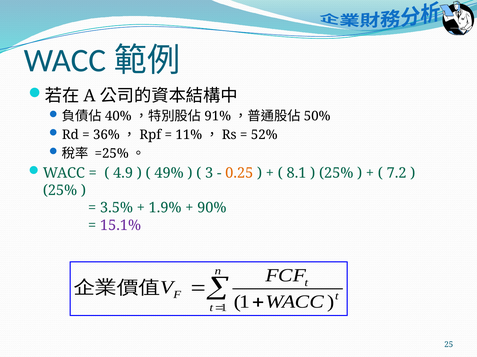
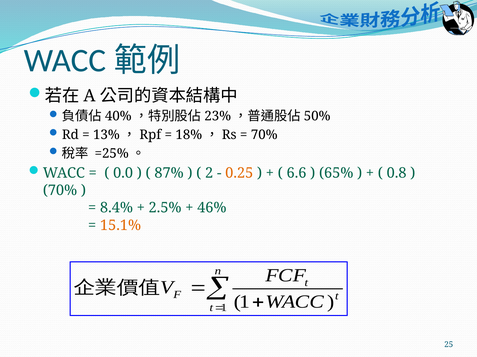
91%: 91% -> 23% (218, 117)
36%: 36% -> 13% (106, 135)
11%: 11% -> 18% (189, 135)
52%: 52% -> 70% (264, 135)
4.9: 4.9 -> 0.0 (123, 173)
49%: 49% -> 87% (169, 173)
3: 3 -> 2 (209, 173)
8.1: 8.1 -> 6.6 (296, 173)
25%: 25% -> 65% (336, 173)
7.2: 7.2 -> 0.8 (397, 173)
25%: 25% -> 70% (60, 191)
3.5%: 3.5% -> 8.4% (116, 208)
1.9%: 1.9% -> 2.5% (165, 208)
90%: 90% -> 46% (212, 208)
15.1% colour: purple -> orange (121, 226)
